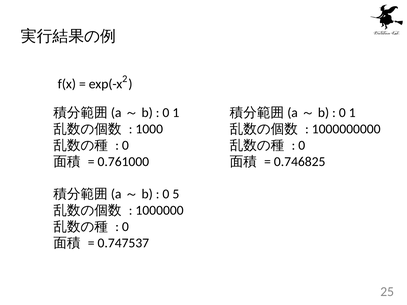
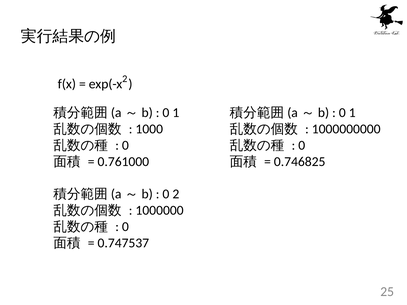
0 5: 5 -> 2 (176, 194)
